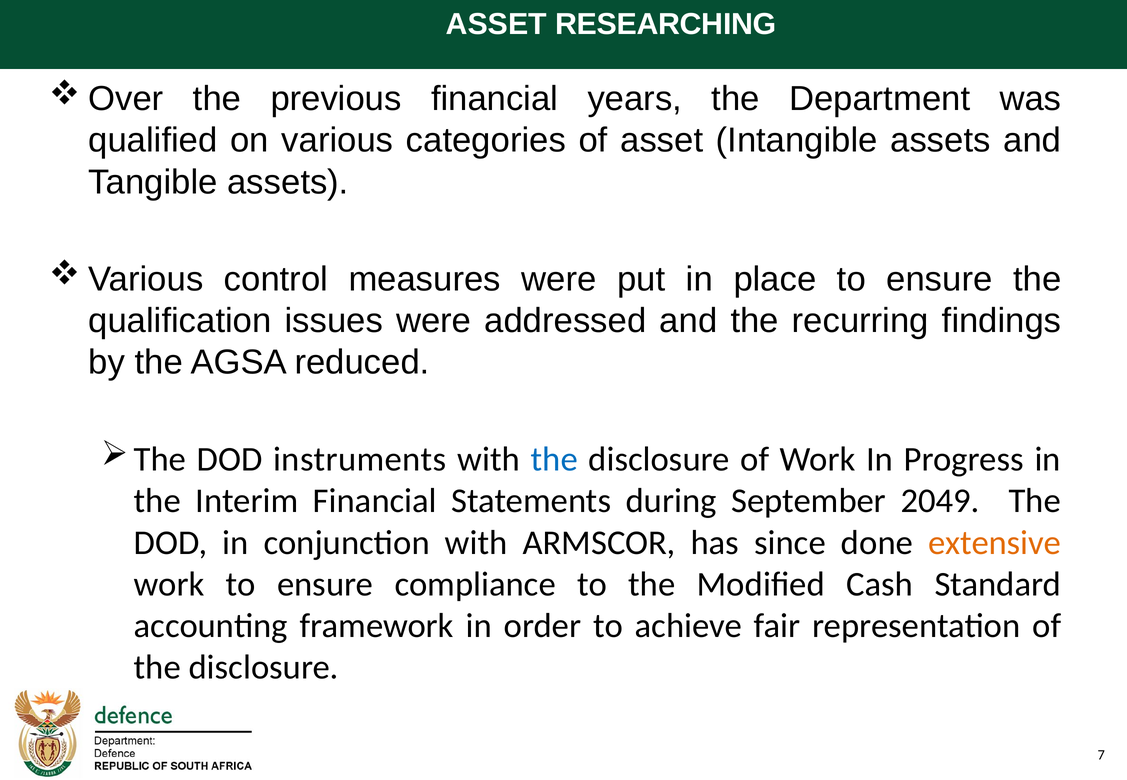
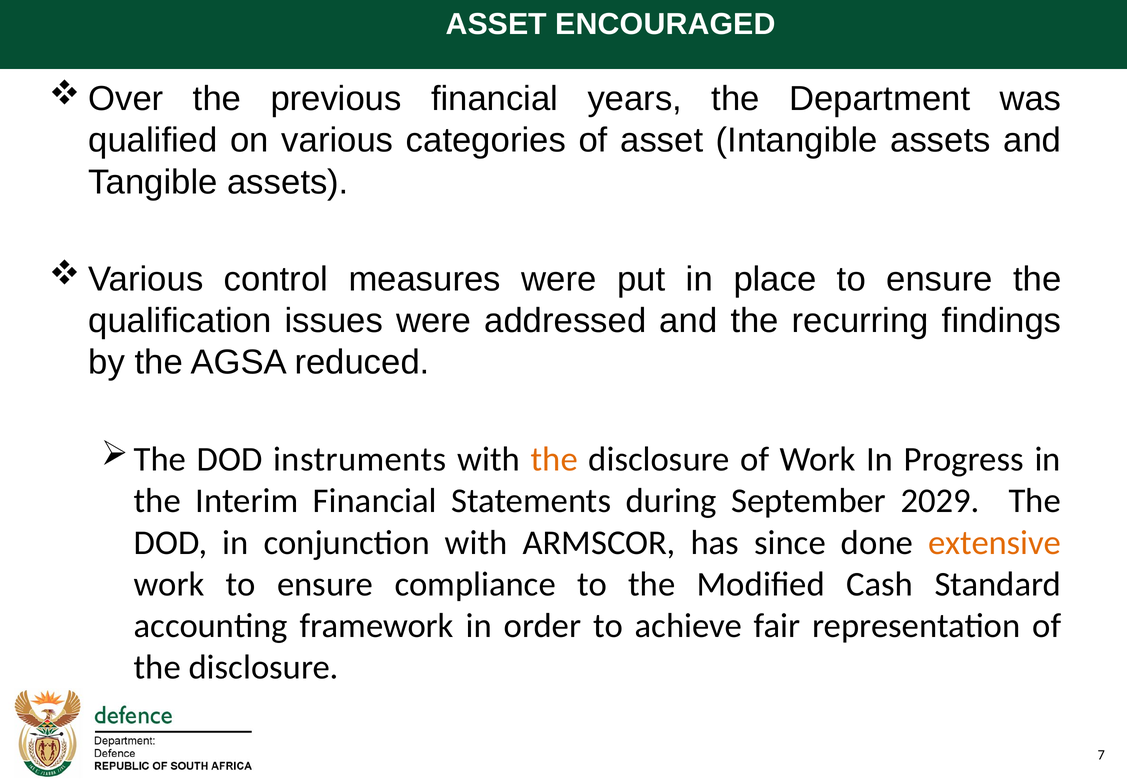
RESEARCHING: RESEARCHING -> ENCOURAGED (666, 24)
the colour: blue -> orange (554, 460)
2049: 2049 -> 2029 (940, 501)
